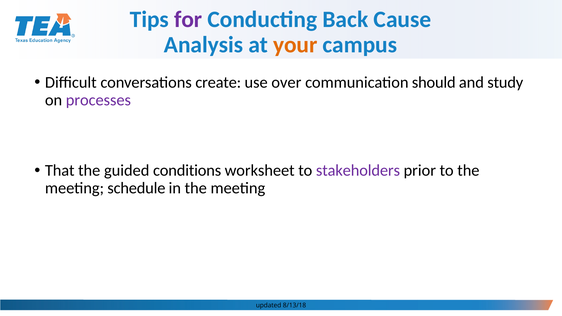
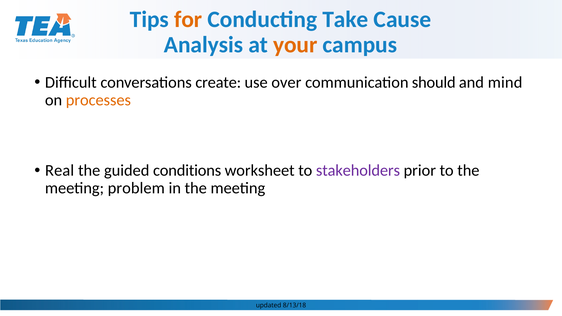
for colour: purple -> orange (188, 19)
Back: Back -> Take (345, 19)
study: study -> mind (505, 82)
processes colour: purple -> orange (98, 100)
That: That -> Real (60, 171)
schedule: schedule -> problem (136, 188)
